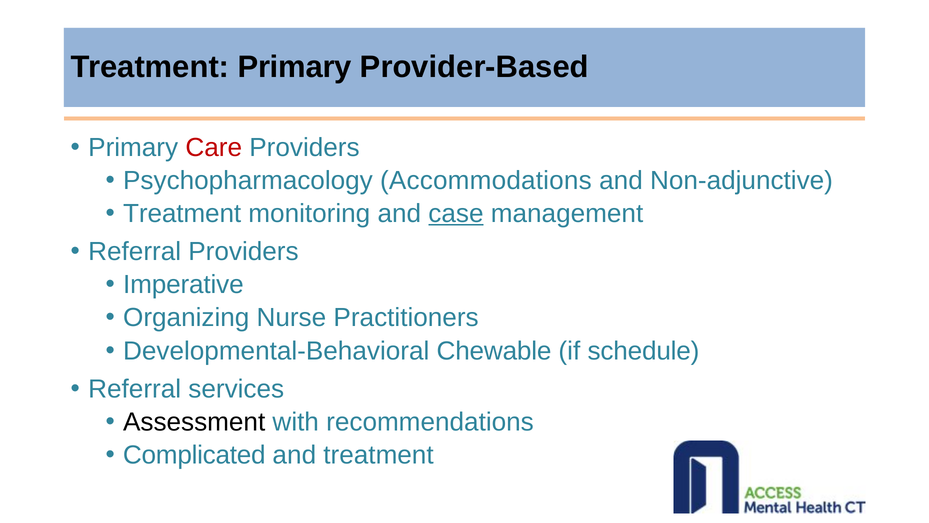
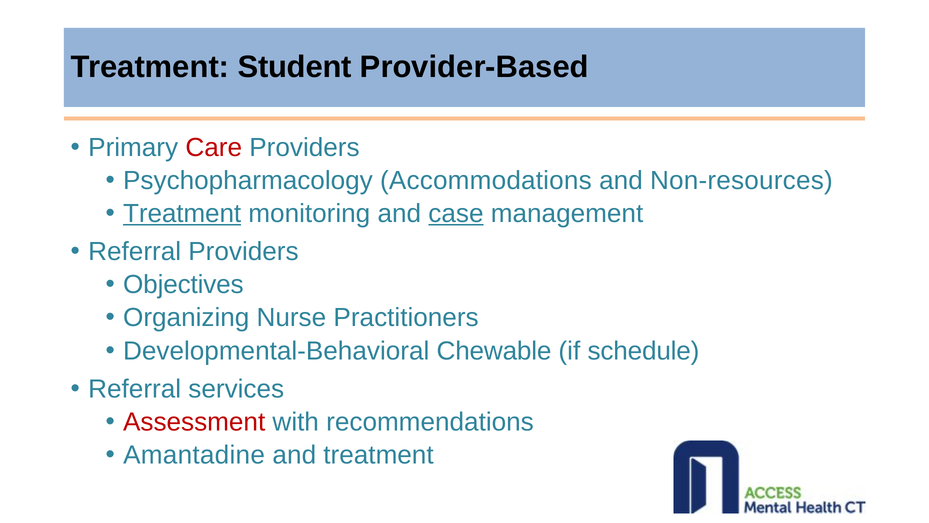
Treatment Primary: Primary -> Student (295, 67)
Non-adjunctive: Non-adjunctive -> Non-resources (741, 180)
Treatment underline: none -> present (182, 213)
Imperative: Imperative -> Objectives (183, 284)
Assessment colour: black -> red (194, 422)
Complicated: Complicated -> Amantadine (194, 455)
